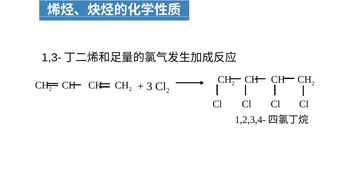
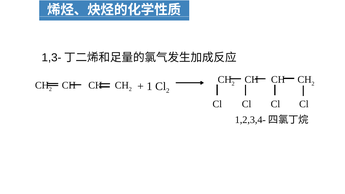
3: 3 -> 1 (149, 86)
